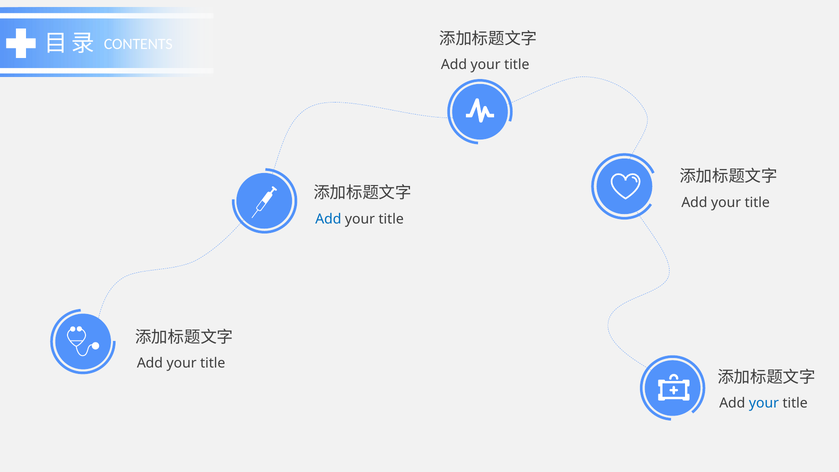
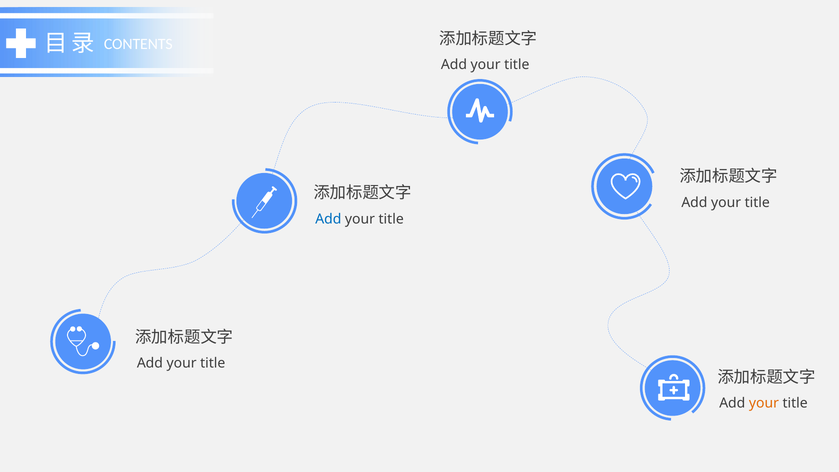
your colour: blue -> orange (764, 403)
